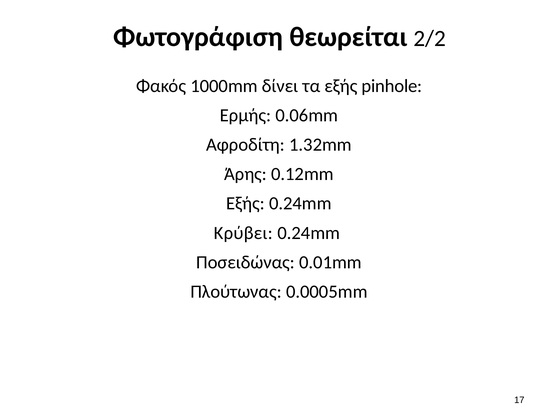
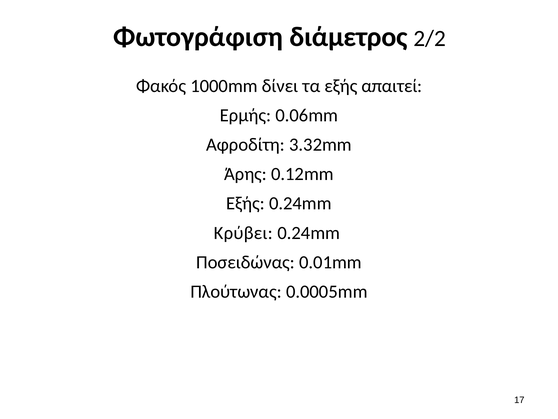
θεωρείται: θεωρείται -> διάμετρος (348, 37)
pinhole: pinhole -> απαιτεί (392, 86)
1.32mm: 1.32mm -> 3.32mm (321, 144)
